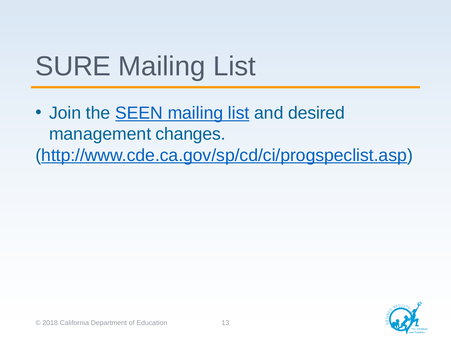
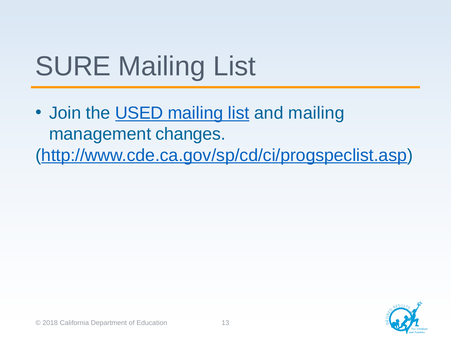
SEEN: SEEN -> USED (139, 113)
and desired: desired -> mailing (316, 113)
